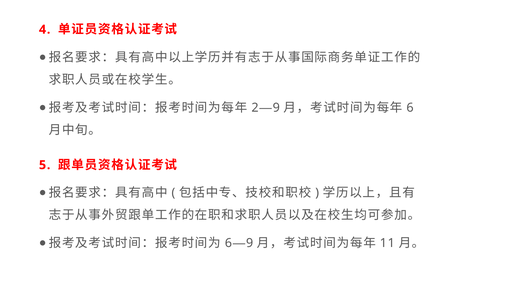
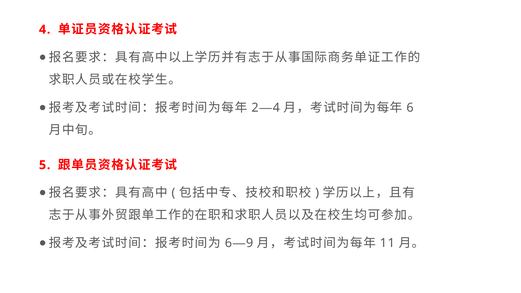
9: 9 -> 4 (276, 108)
